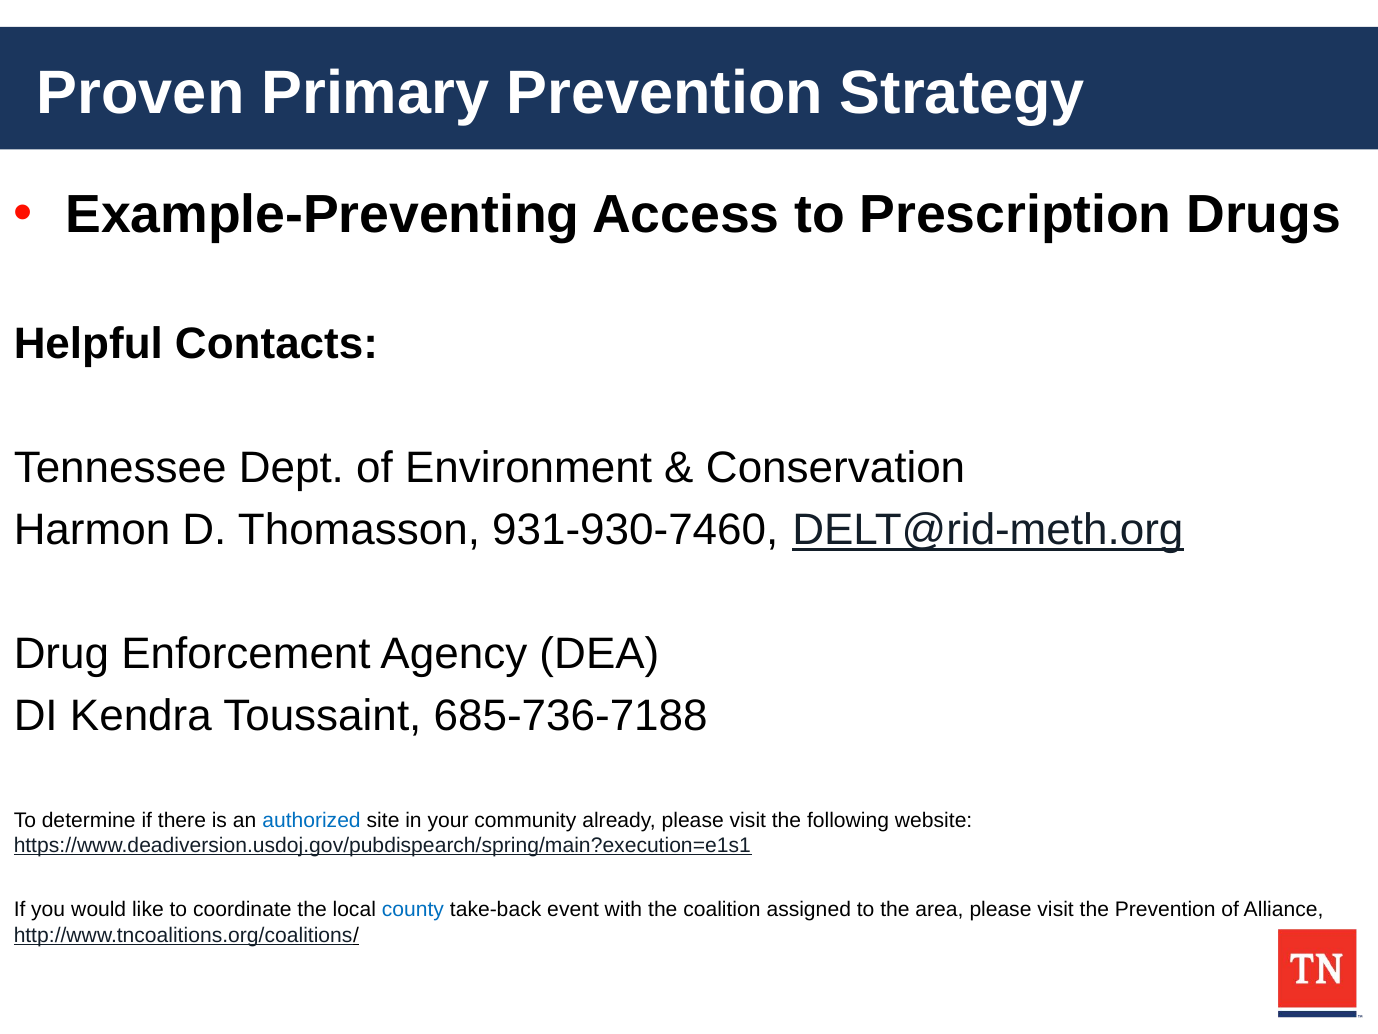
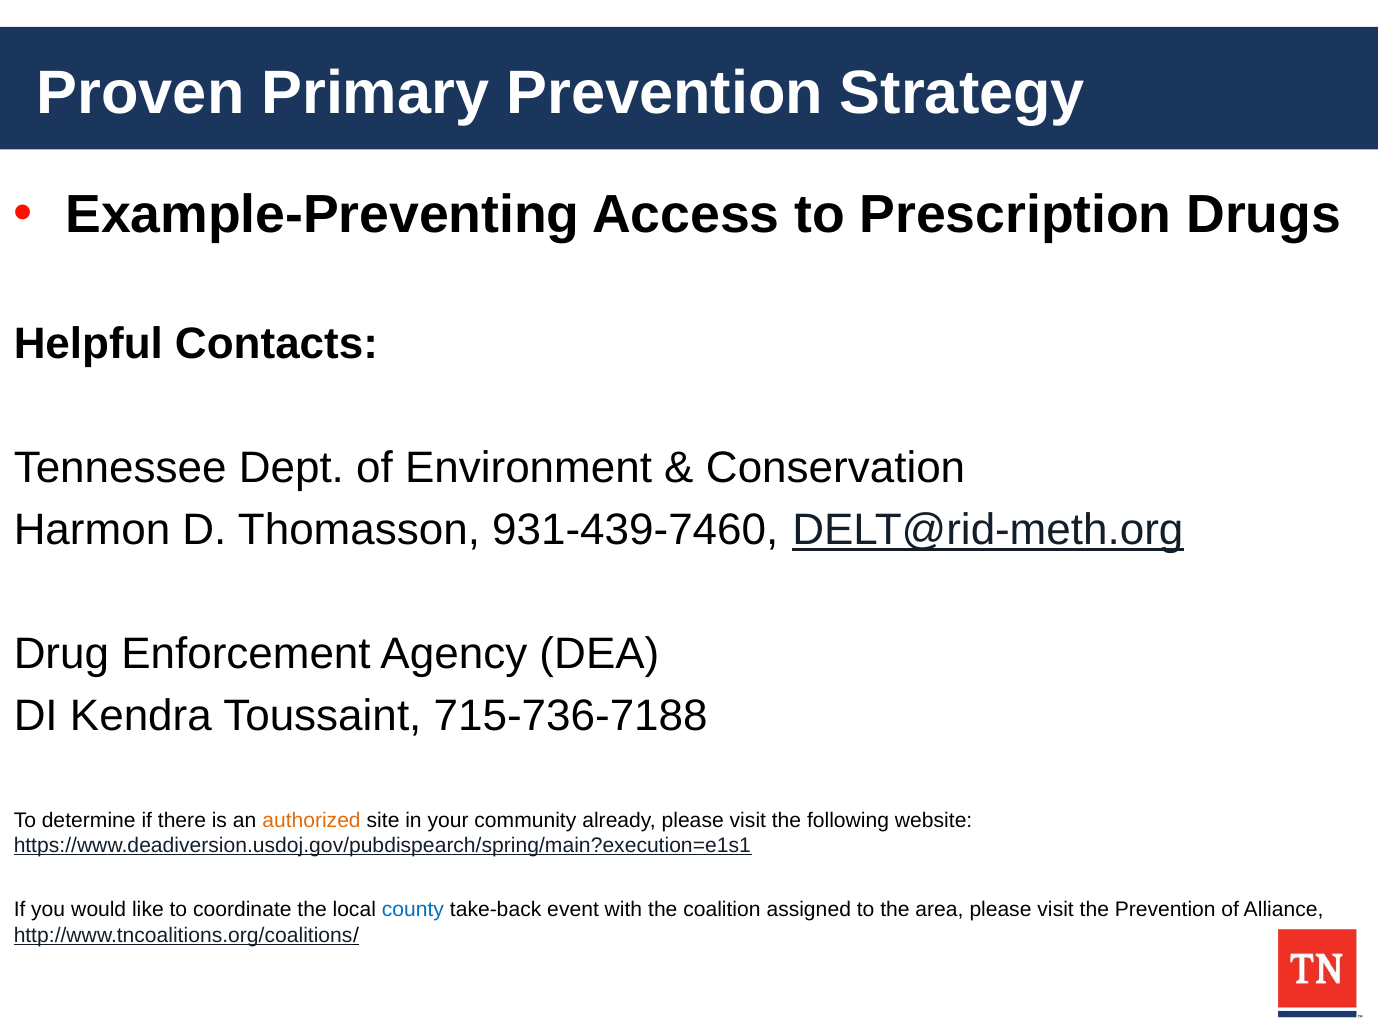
931-930-7460: 931-930-7460 -> 931-439-7460 (635, 530)
685-736-7188: 685-736-7188 -> 715-736-7188 (571, 716)
authorized colour: blue -> orange (312, 820)
